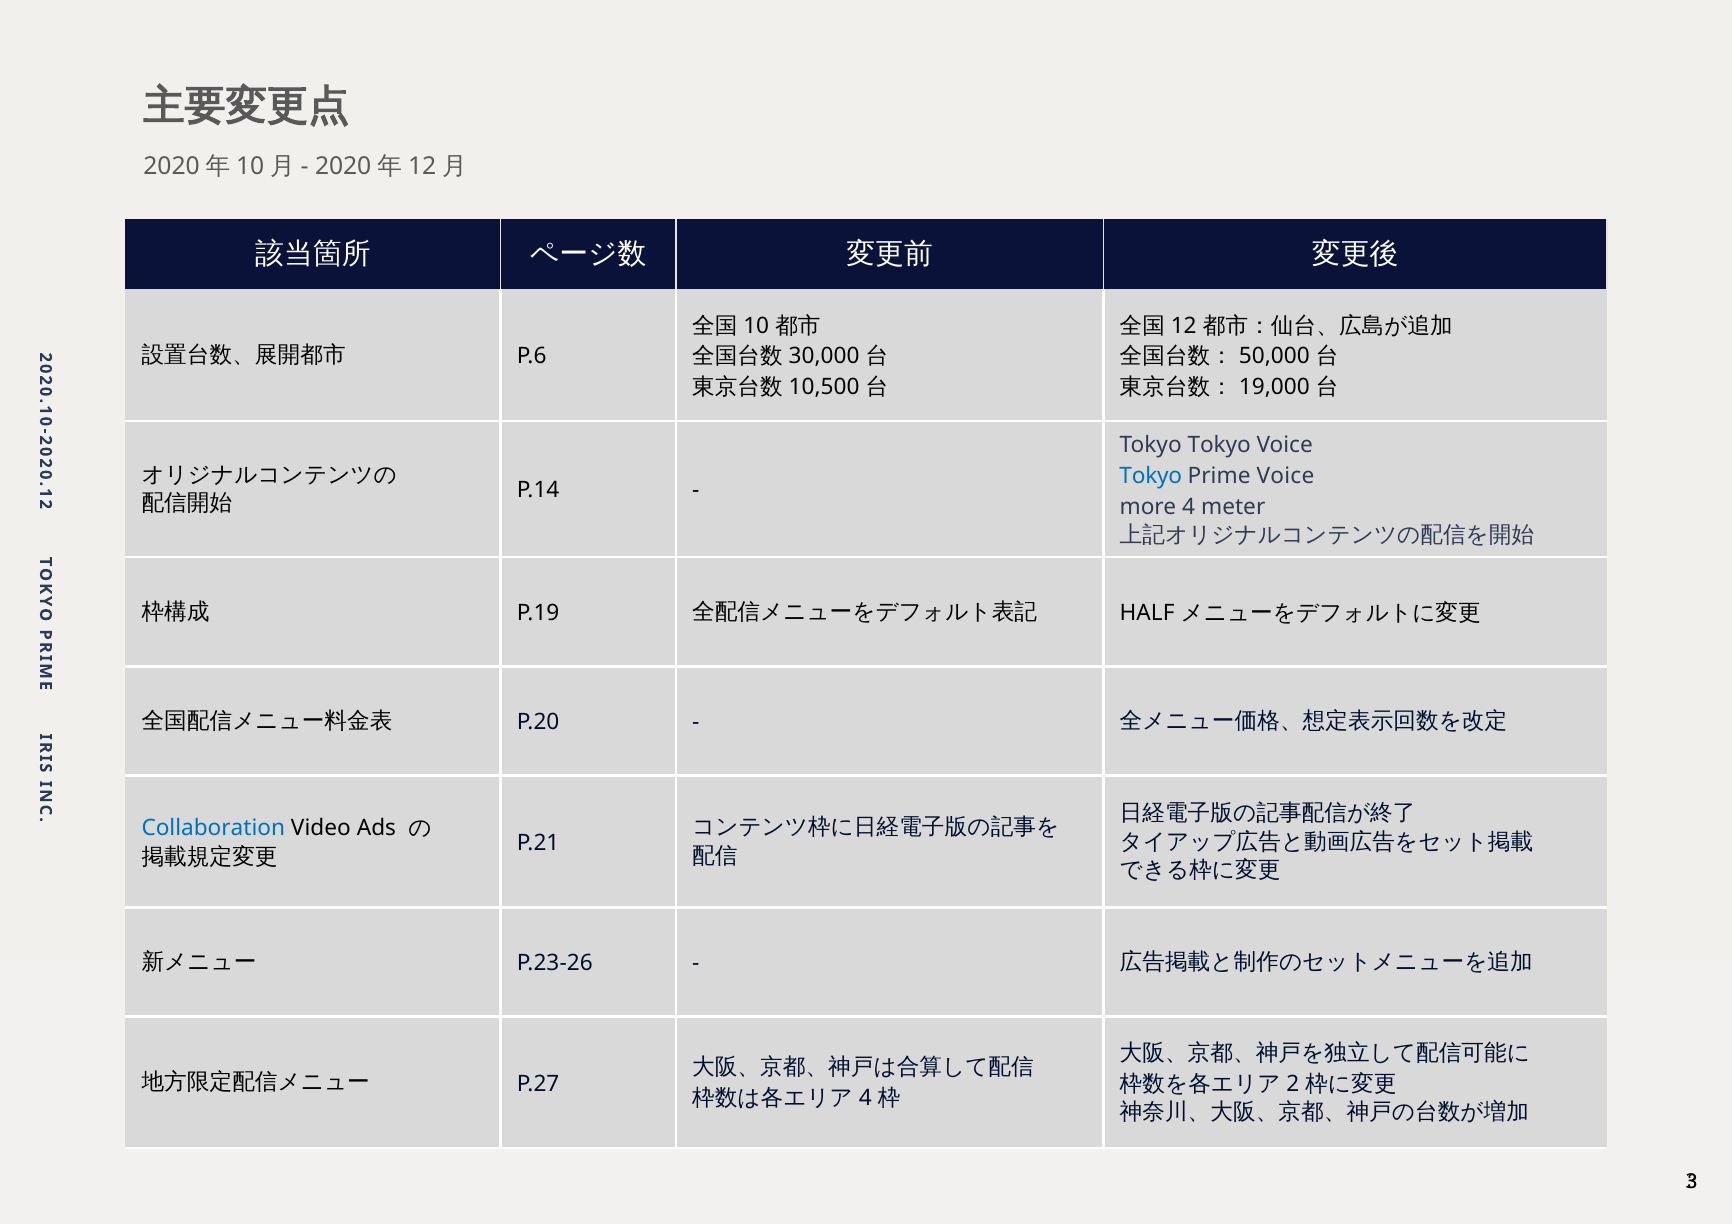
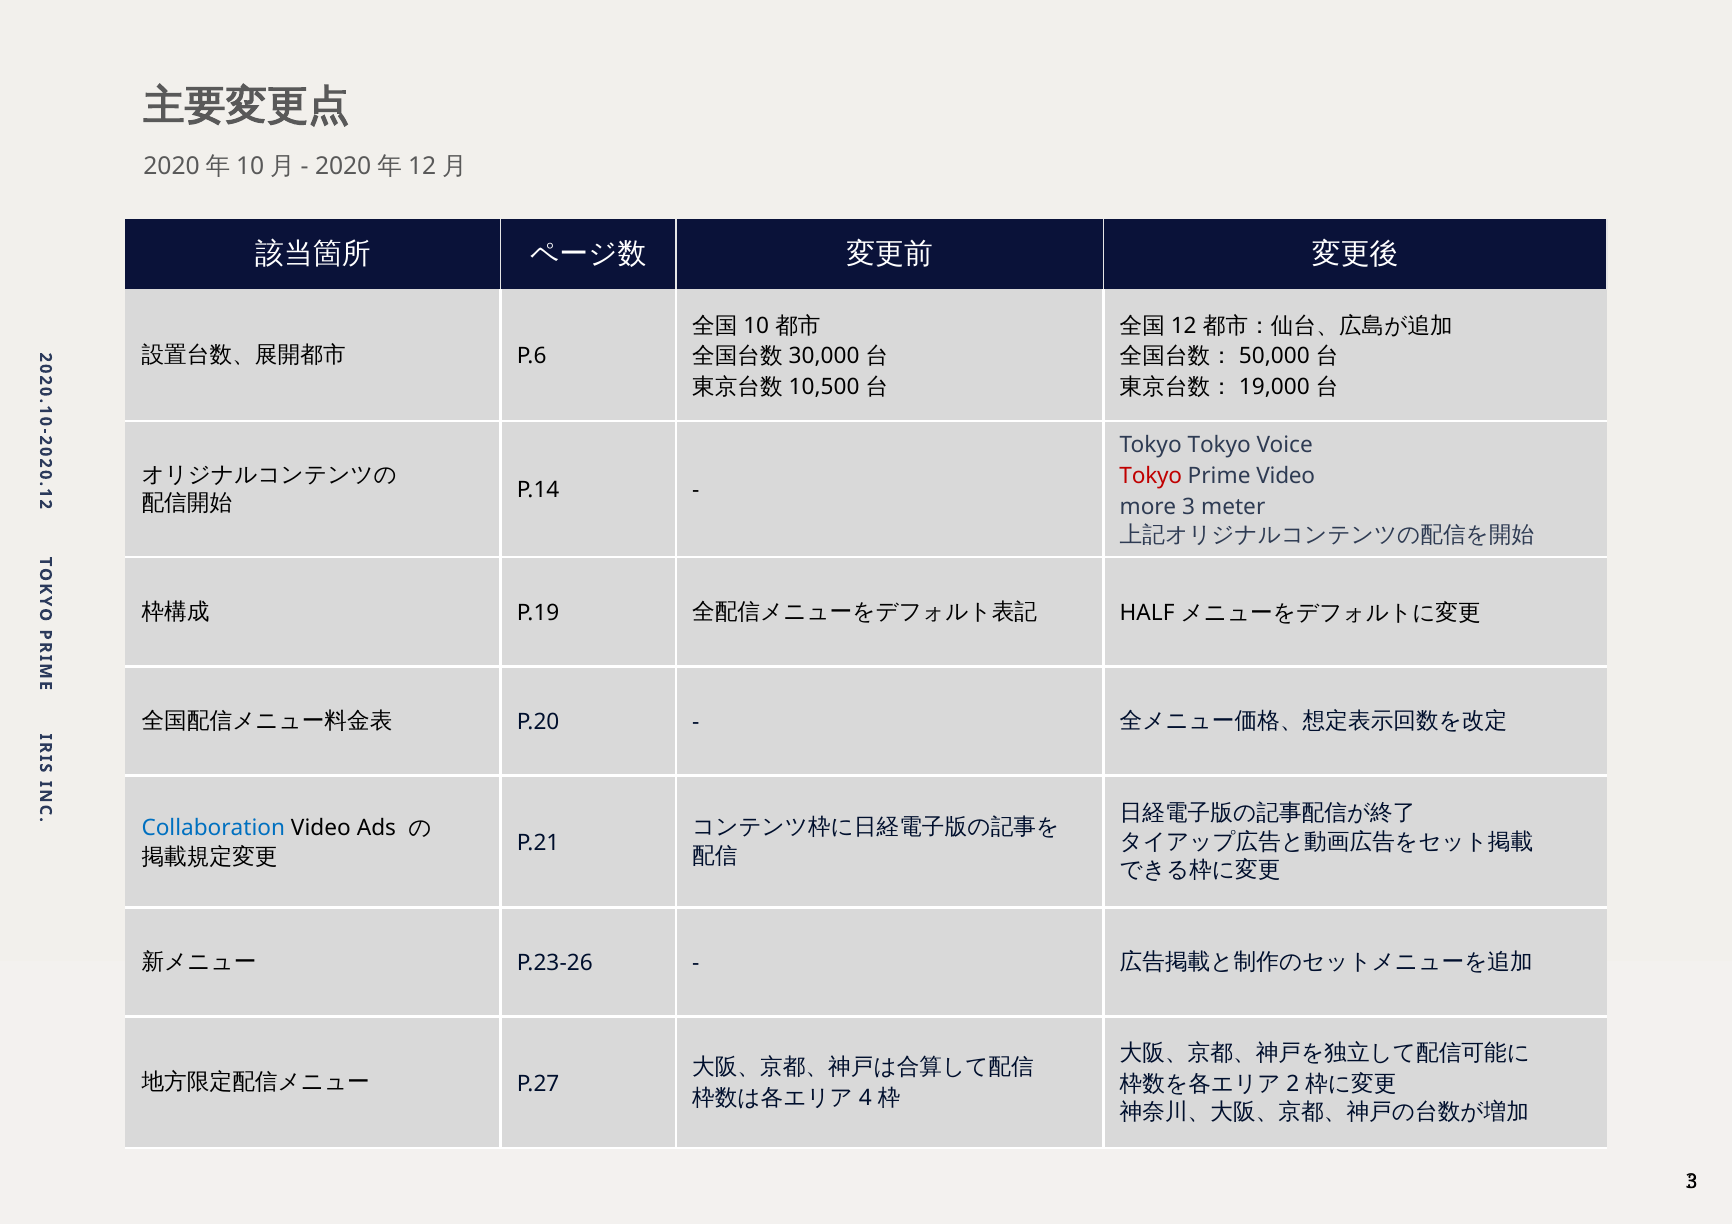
Tokyo colour: blue -> red (1151, 476)
Prime Voice: Voice -> Video (1286, 476)
more 4: 4 -> 3 (1189, 507)
